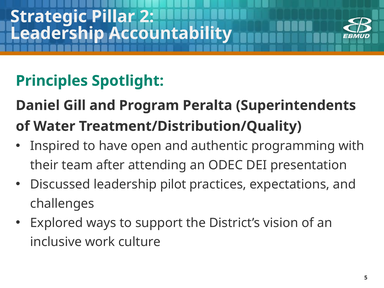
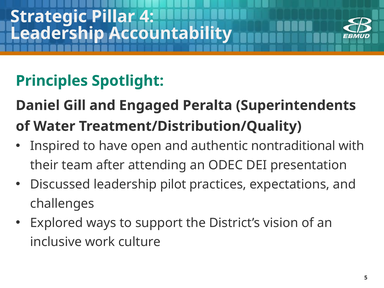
2: 2 -> 4 (147, 17)
Program: Program -> Engaged (149, 105)
programming: programming -> nontraditional (293, 146)
